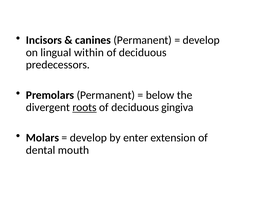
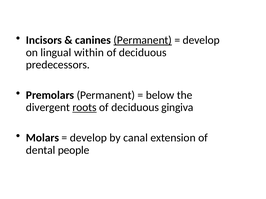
Permanent underline: none -> present (143, 40)
enter: enter -> canal (136, 138)
mouth: mouth -> people (74, 150)
